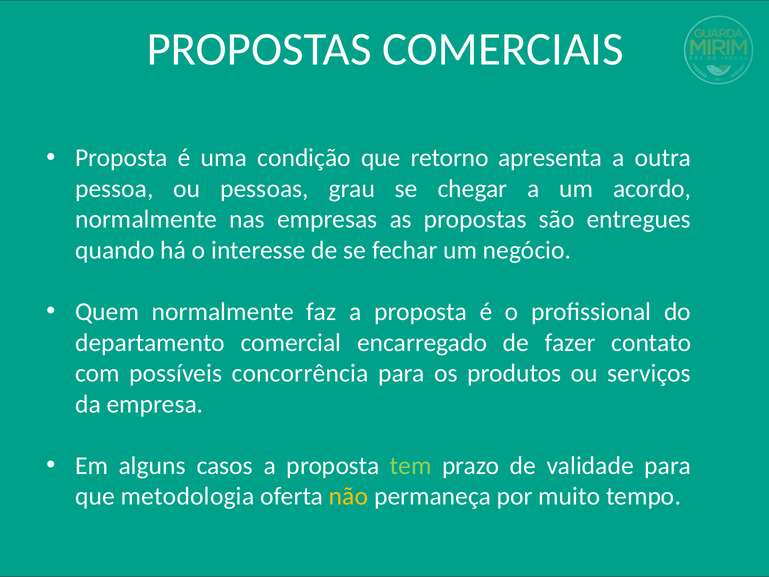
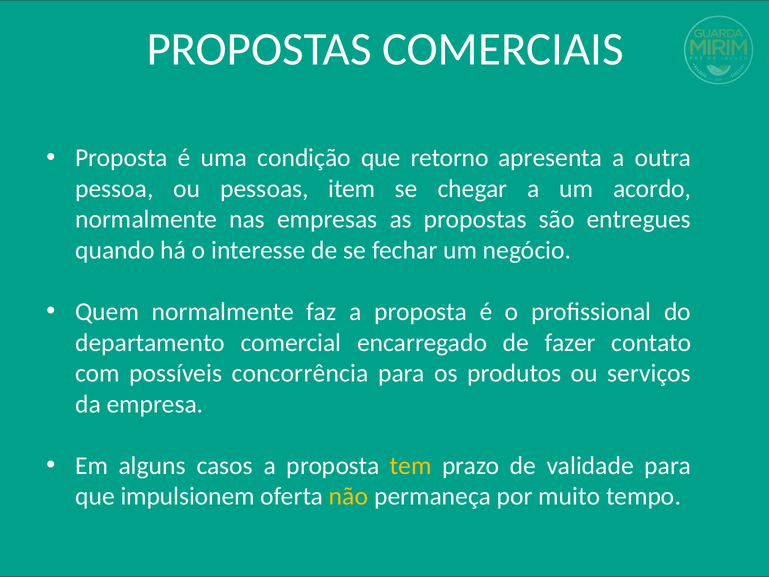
grau: grau -> item (352, 189)
tem colour: light green -> yellow (411, 466)
metodologia: metodologia -> impulsionem (188, 496)
